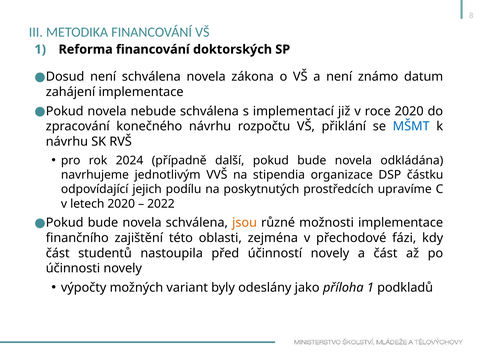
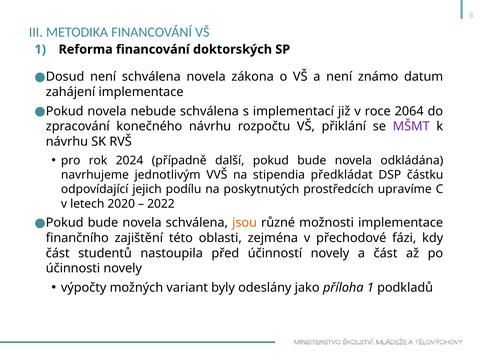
roce 2020: 2020 -> 2064 (409, 111)
MŠMT colour: blue -> purple (411, 126)
organizace: organizace -> předkládat (342, 175)
